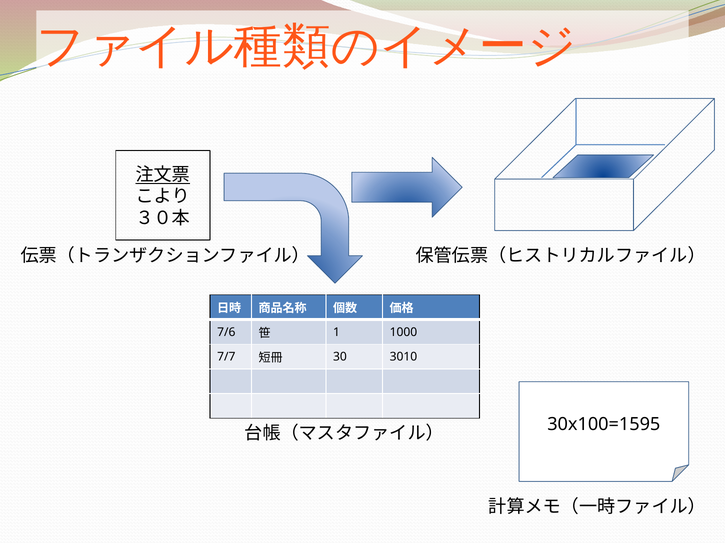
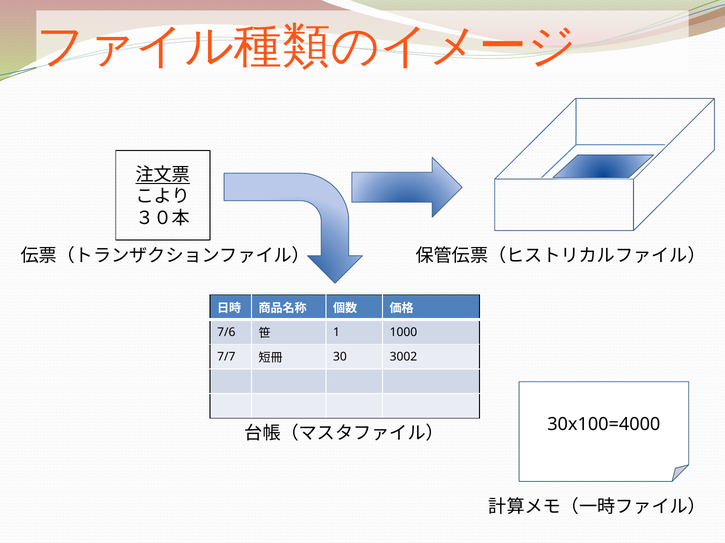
3010: 3010 -> 3002 (403, 357)
30x100=1595: 30x100=1595 -> 30x100=4000 (604, 425)
